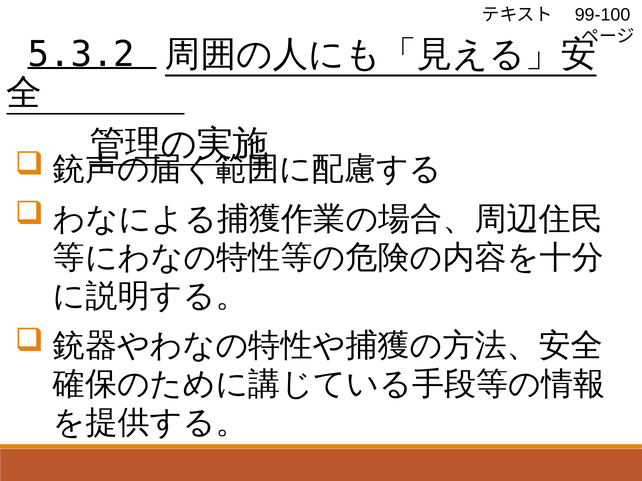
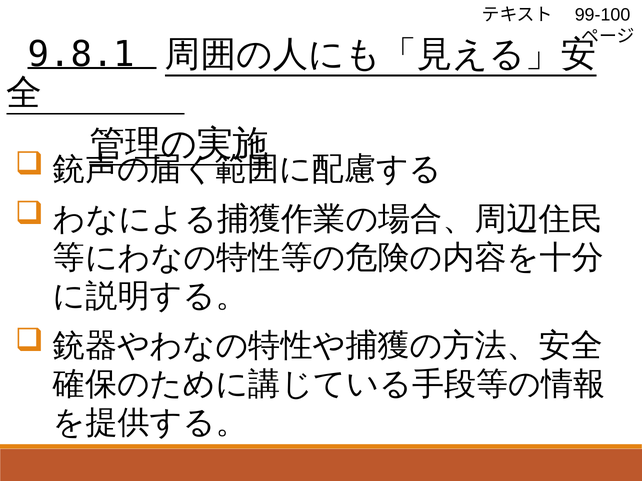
5.3.2: 5.3.2 -> 9.8.1 (81, 55)
